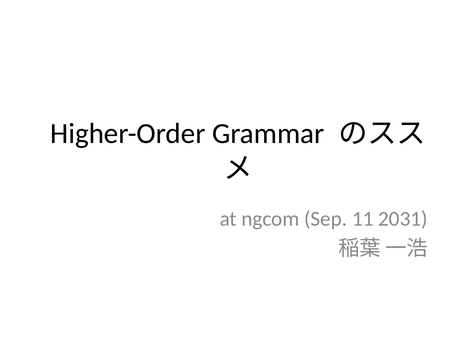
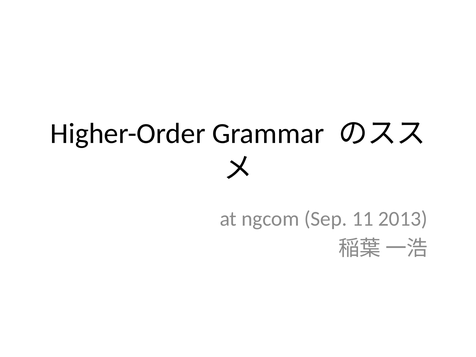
2031: 2031 -> 2013 (403, 219)
